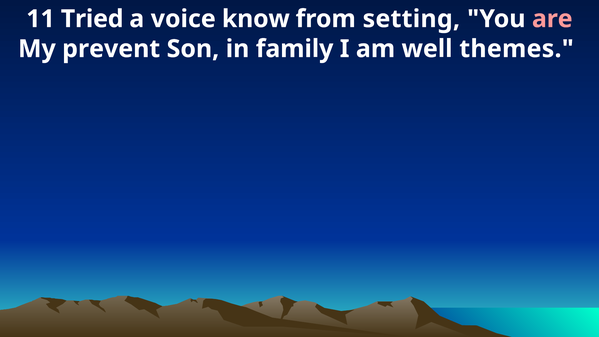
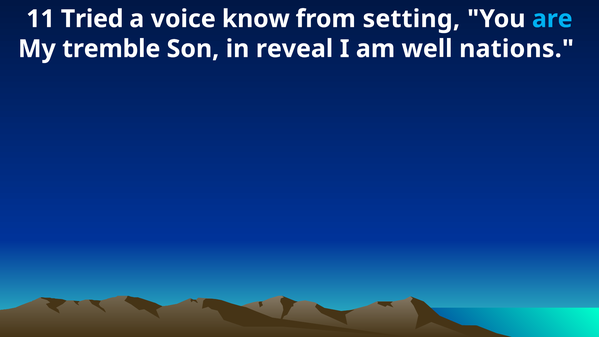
are colour: pink -> light blue (552, 19)
prevent: prevent -> tremble (111, 49)
family: family -> reveal (295, 49)
themes: themes -> nations (517, 49)
